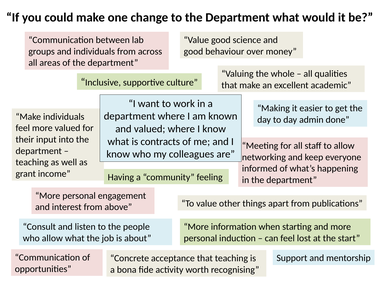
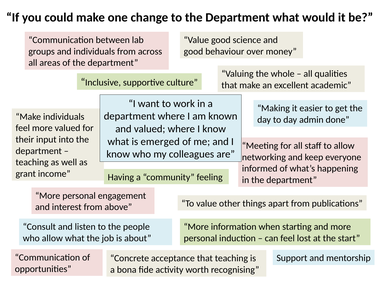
contracts: contracts -> emerged (160, 142)
